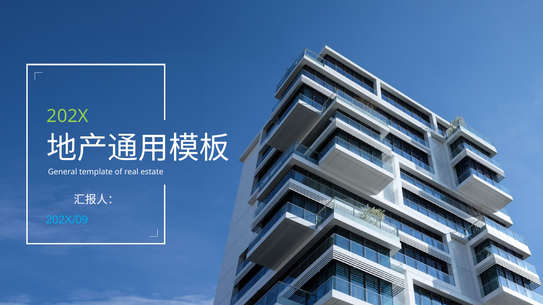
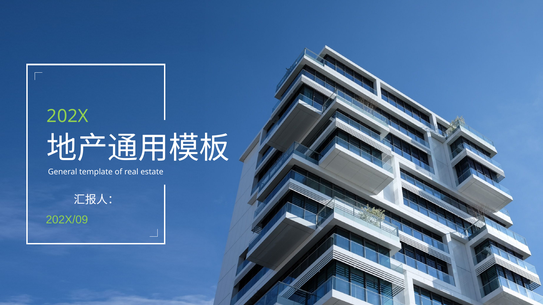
202X/09 colour: light blue -> light green (67, 220)
